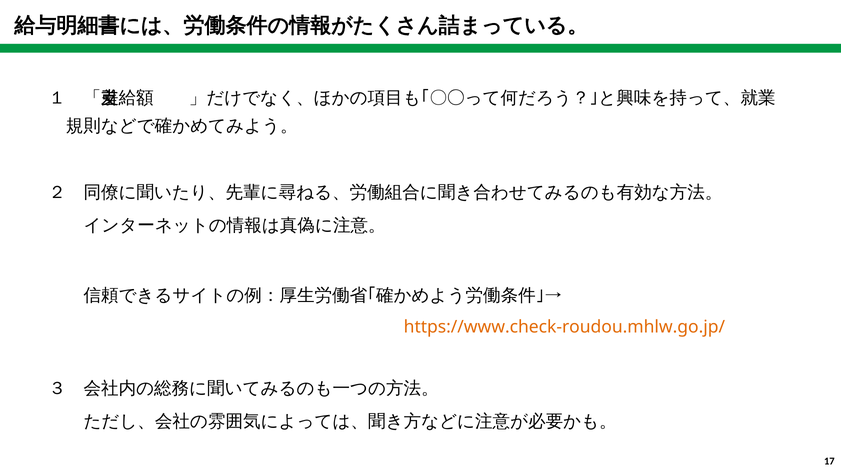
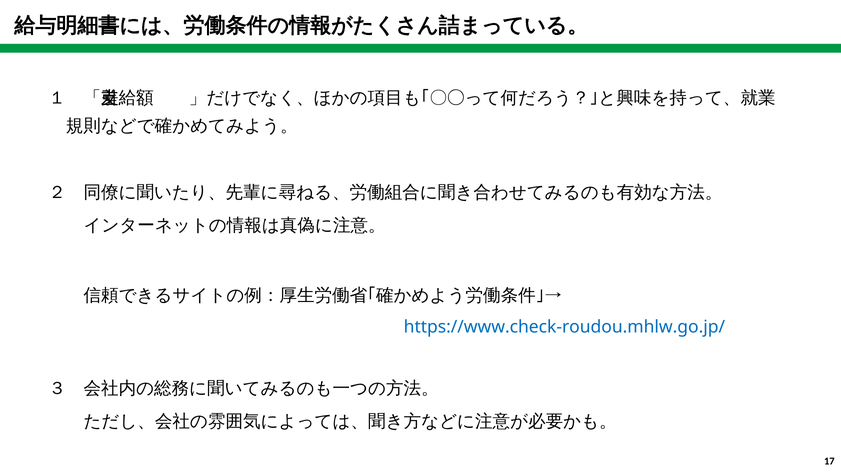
https://www.check-roudou.mhlw.go.jp/ colour: orange -> blue (564, 327)
